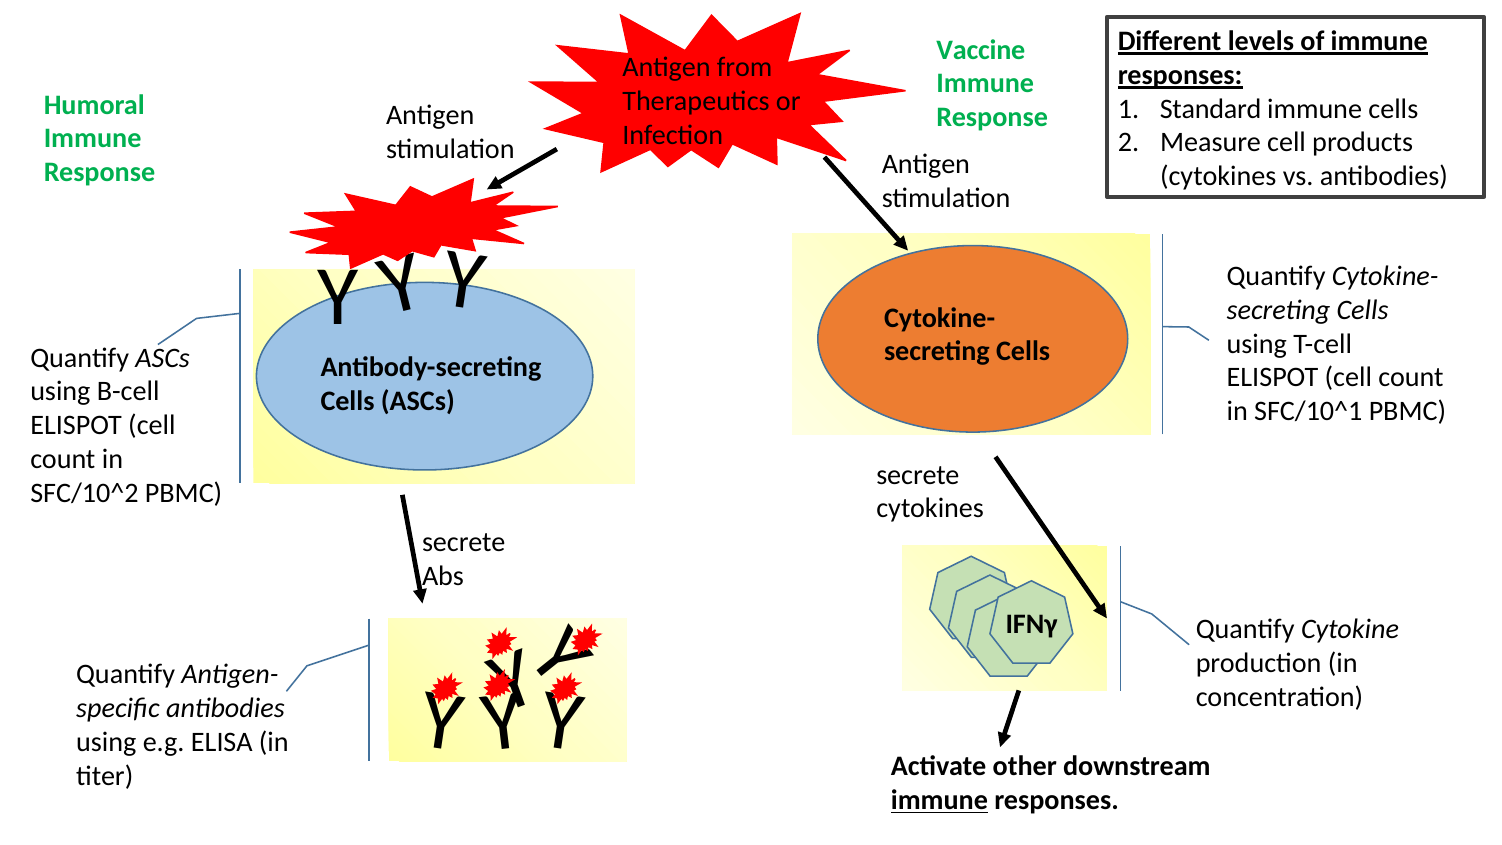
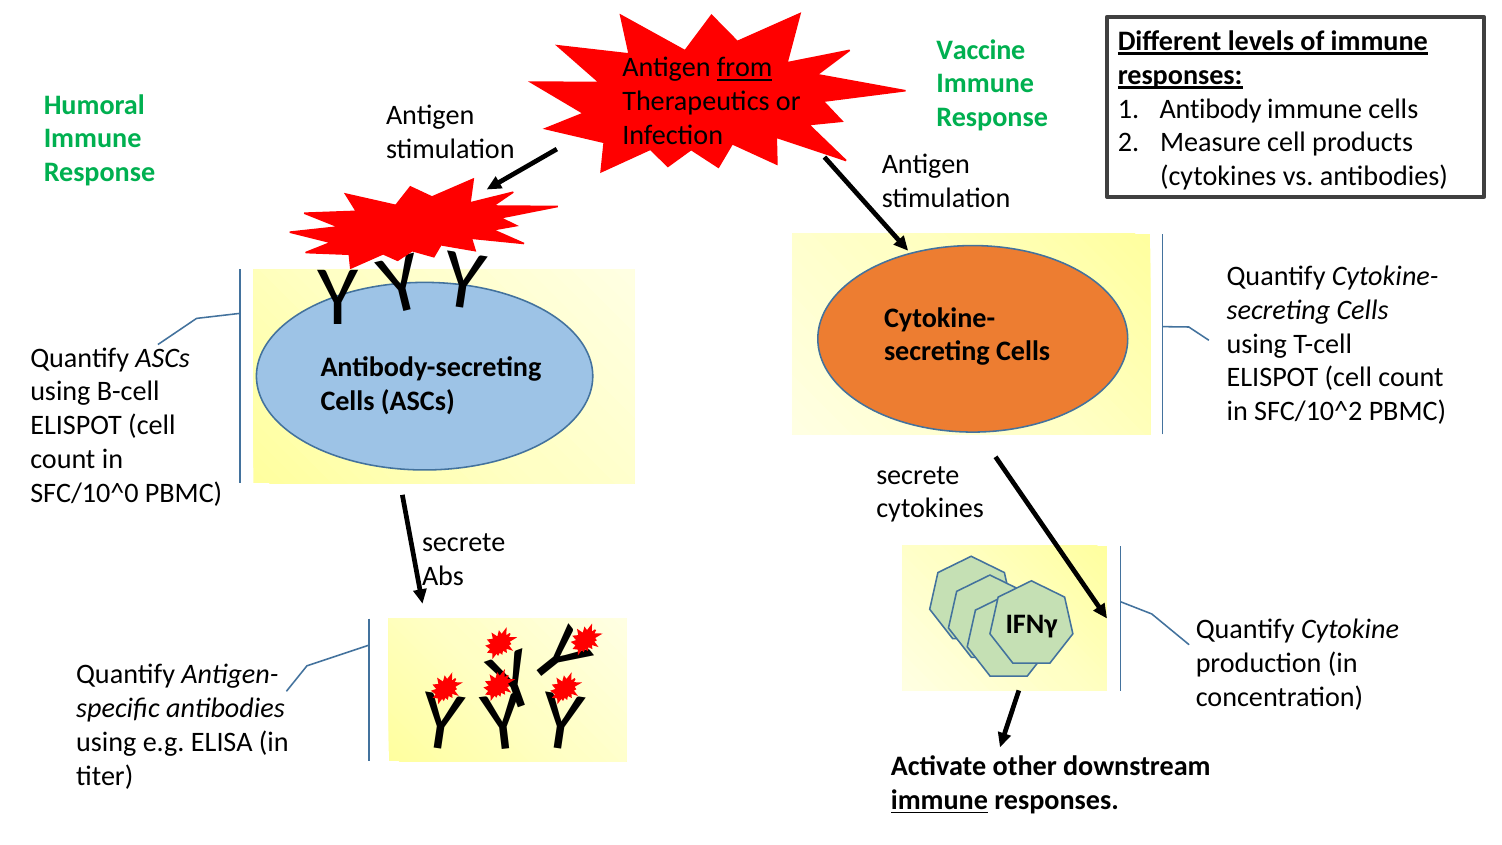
from underline: none -> present (745, 68)
Standard: Standard -> Antibody (1211, 109)
SFC/10^1: SFC/10^1 -> SFC/10^2 (1308, 411)
SFC/10^2: SFC/10^2 -> SFC/10^0 (84, 493)
